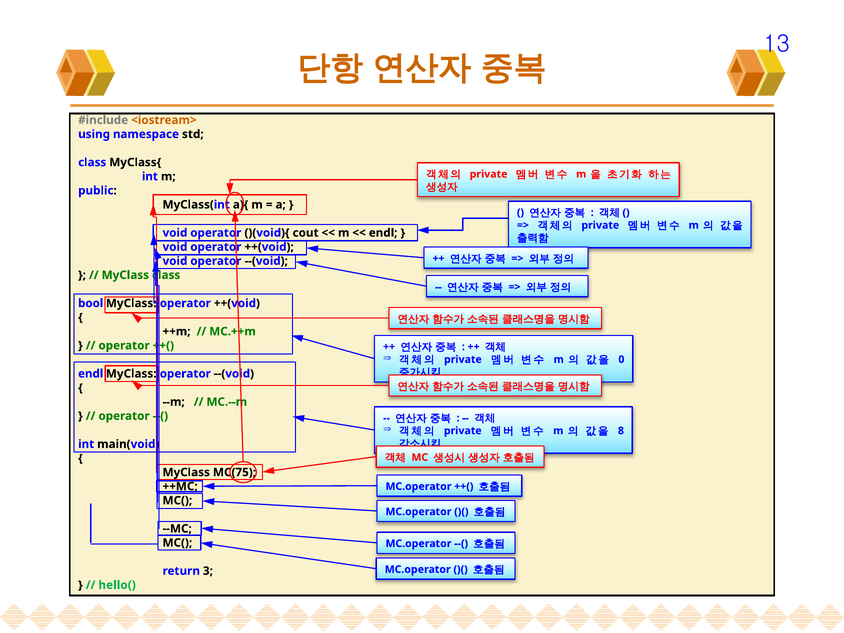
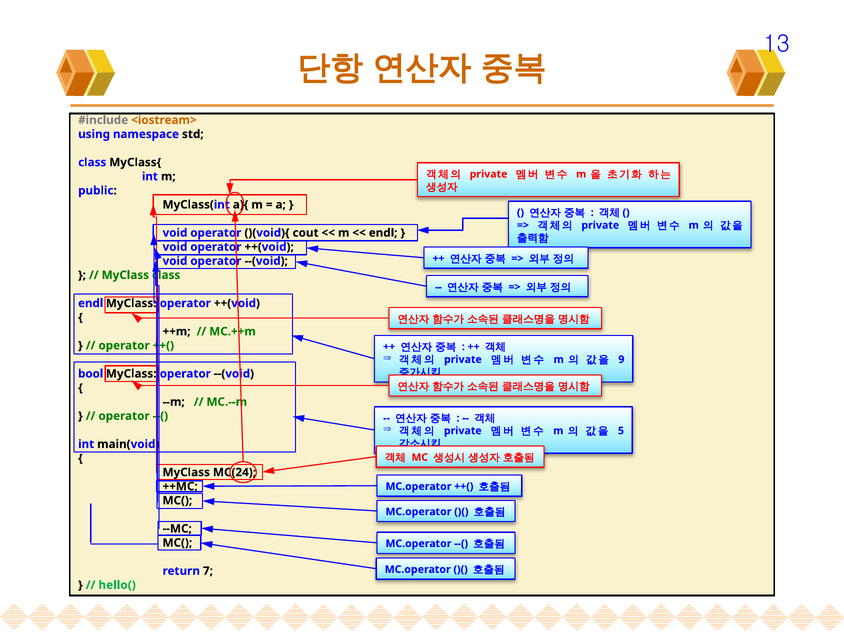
bool: bool -> endl (91, 303)
0: 0 -> 9 (621, 359)
endl: endl -> bool (91, 374)
8: 8 -> 5 (621, 431)
MC(75: MC(75 -> MC(24 (235, 472)
3: 3 -> 7 (208, 571)
